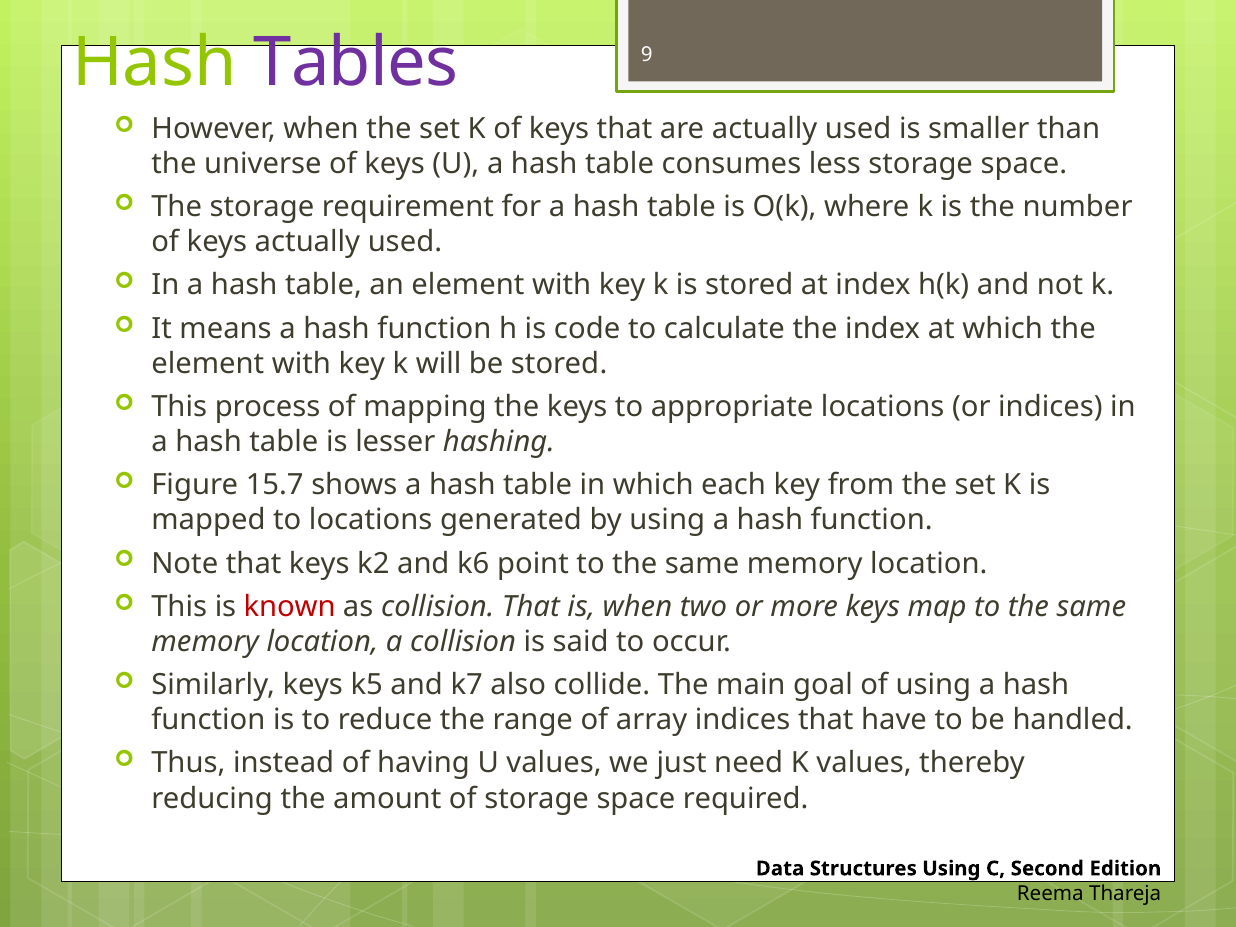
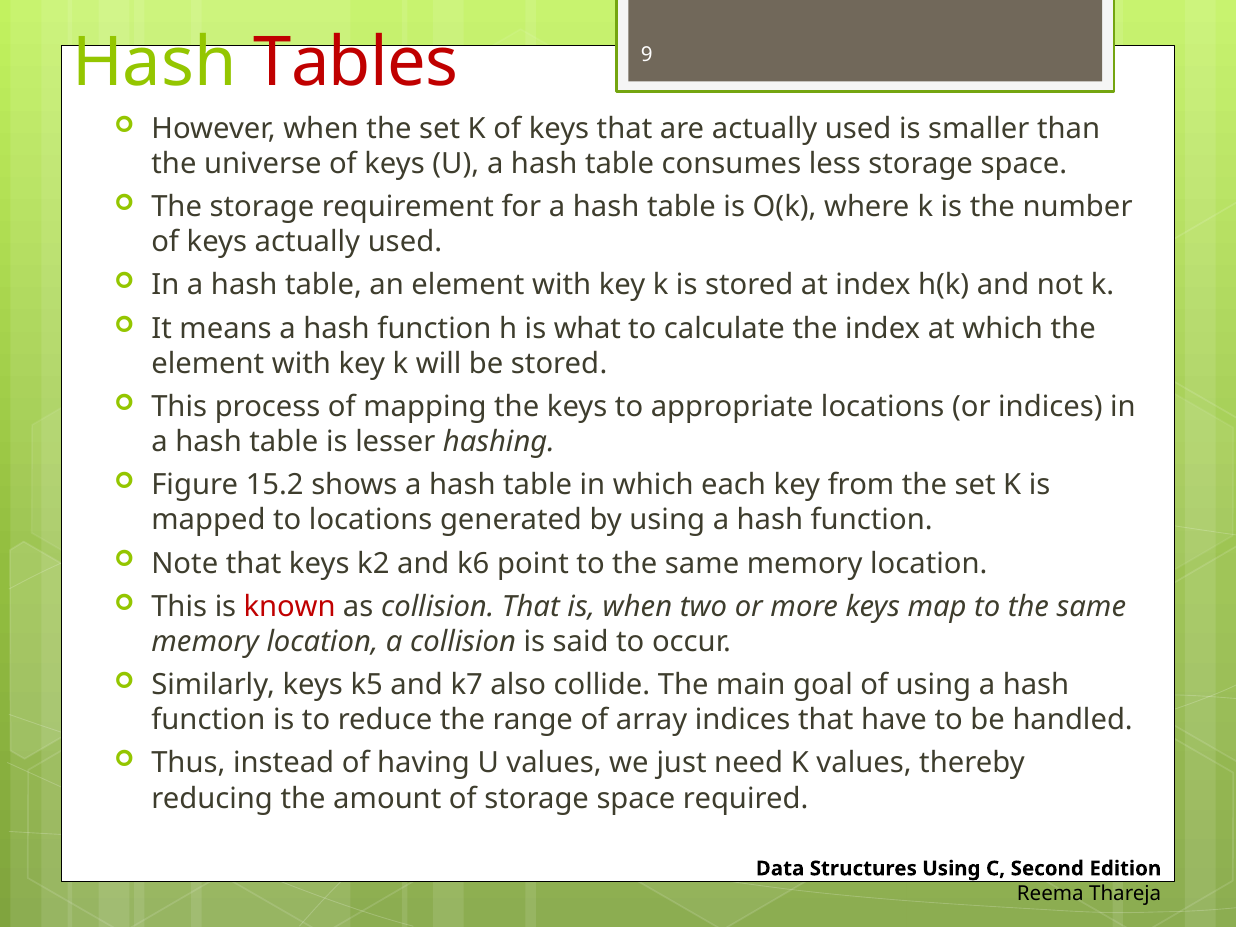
Tables colour: purple -> red (356, 62)
code: code -> what (587, 329)
15.7: 15.7 -> 15.2 (275, 485)
